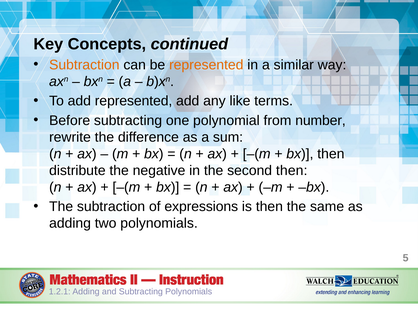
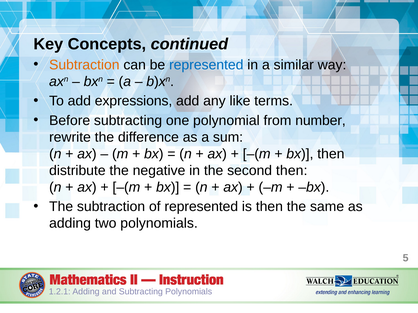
represented colour: orange -> blue (206, 65)
add represented: represented -> expressions (134, 101)
of expressions: expressions -> represented (201, 207)
